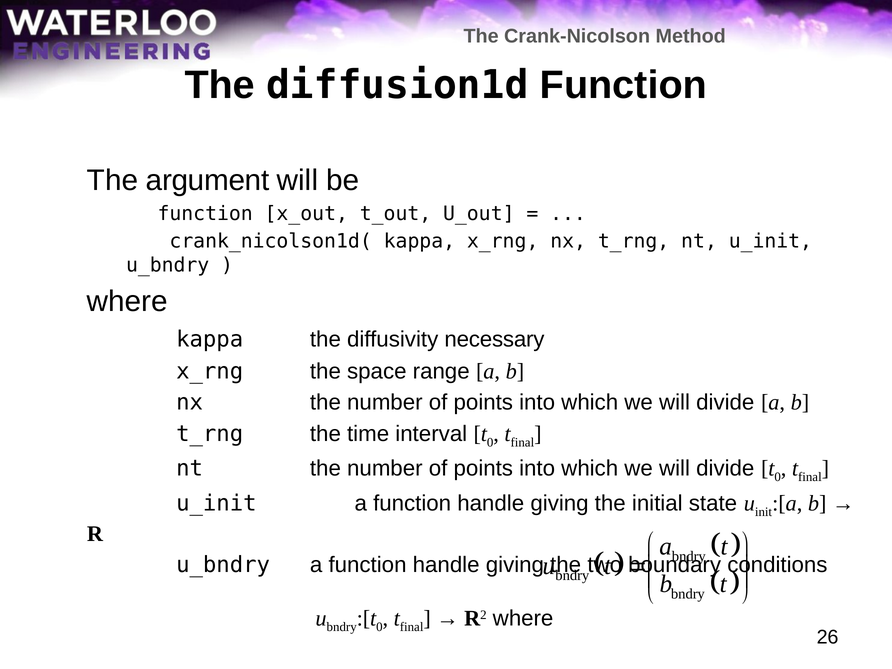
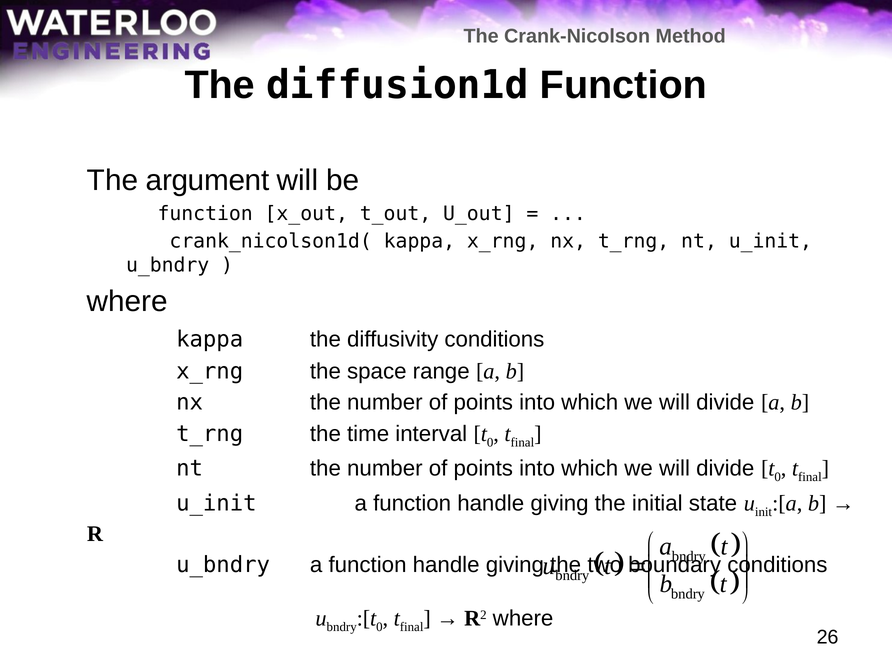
diffusivity necessary: necessary -> conditions (494, 340)
